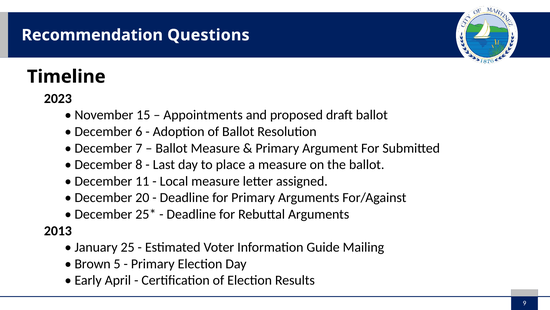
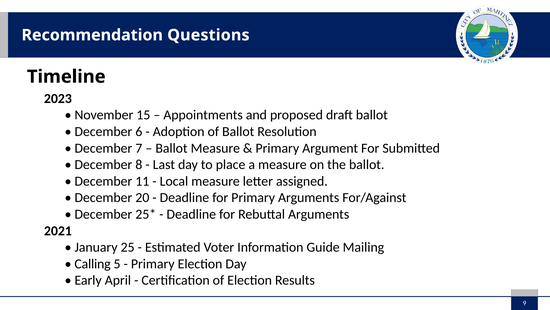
2013: 2013 -> 2021 (58, 230)
Brown: Brown -> Calling (93, 263)
